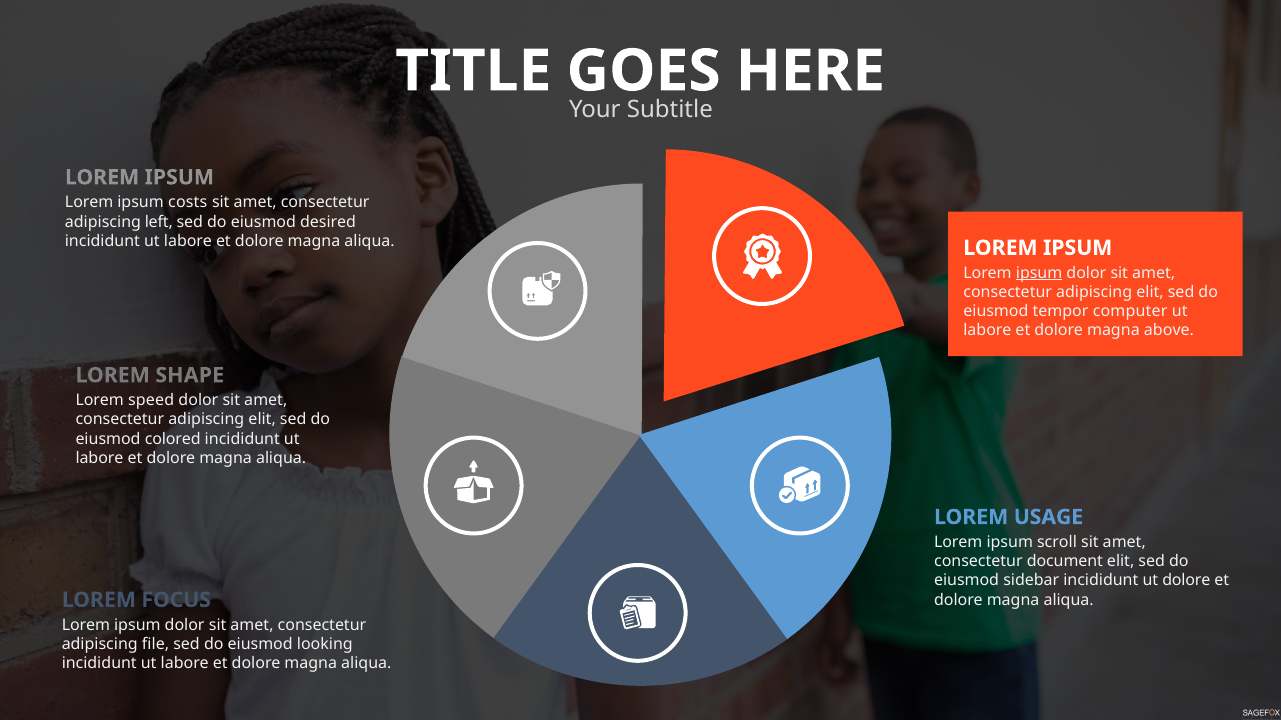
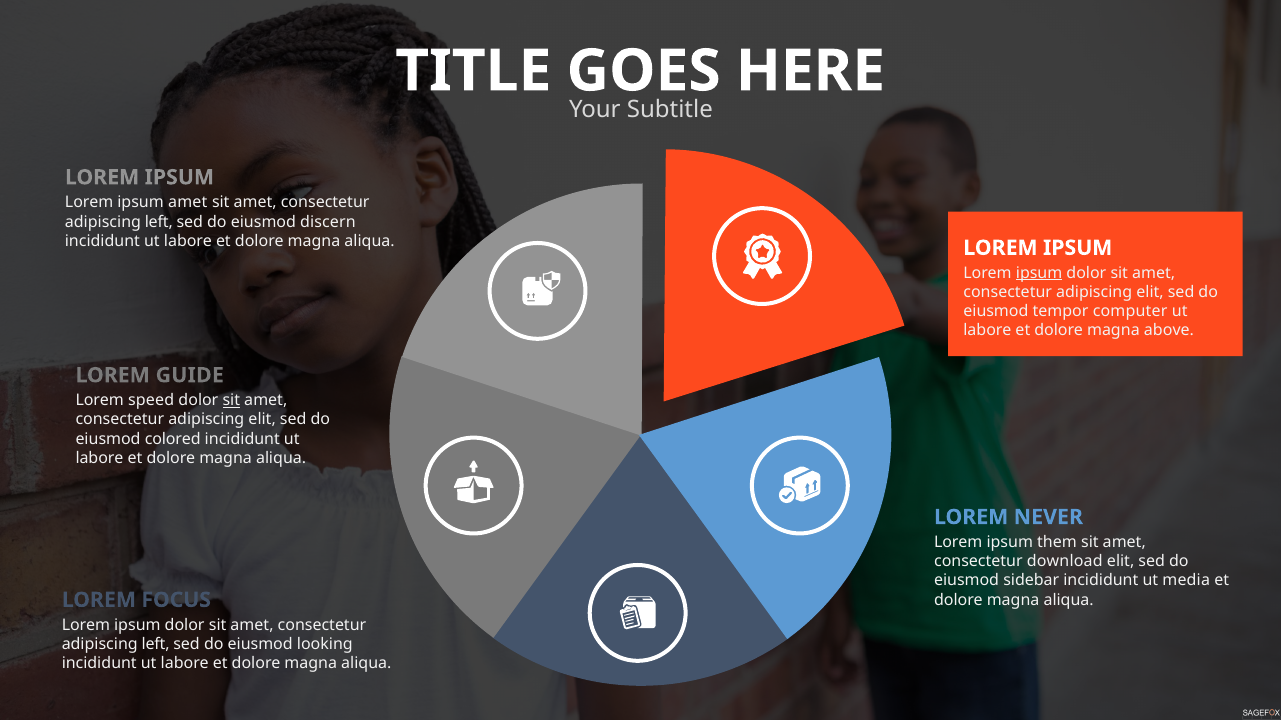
ipsum costs: costs -> amet (188, 203)
desired: desired -> discern (328, 222)
SHAPE: SHAPE -> GUIDE (190, 376)
sit underline: none -> present (231, 401)
USAGE: USAGE -> NEVER (1048, 517)
scroll: scroll -> them (1057, 543)
document: document -> download (1065, 562)
ut dolore: dolore -> media (1186, 581)
file: file -> left (156, 645)
